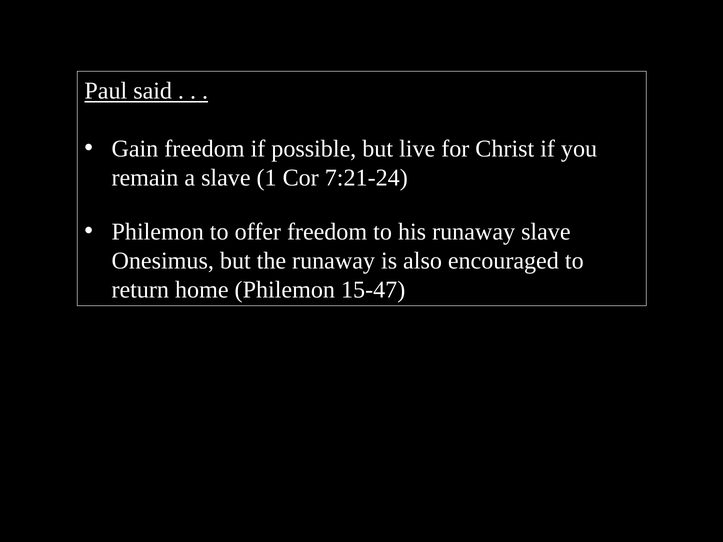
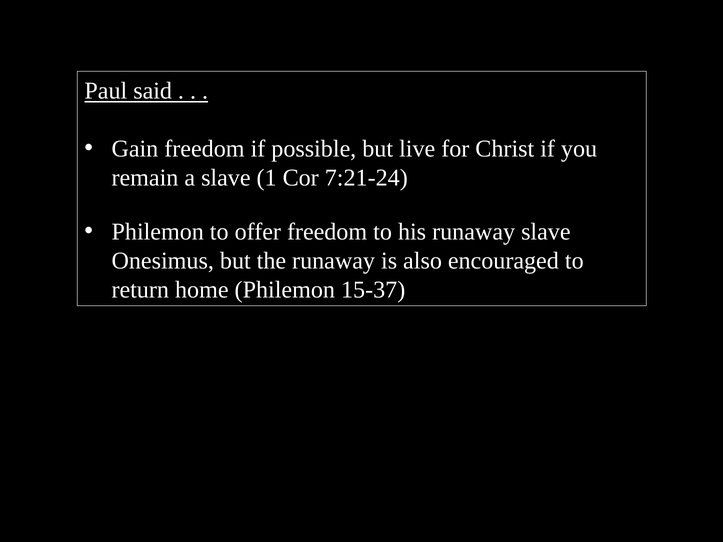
15-47: 15-47 -> 15-37 (373, 290)
